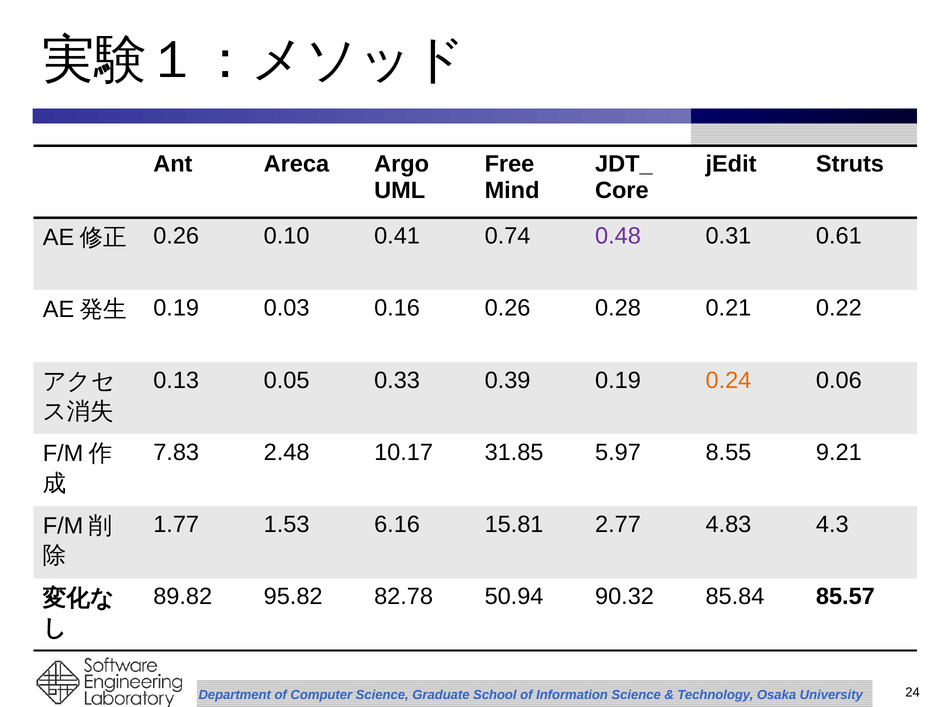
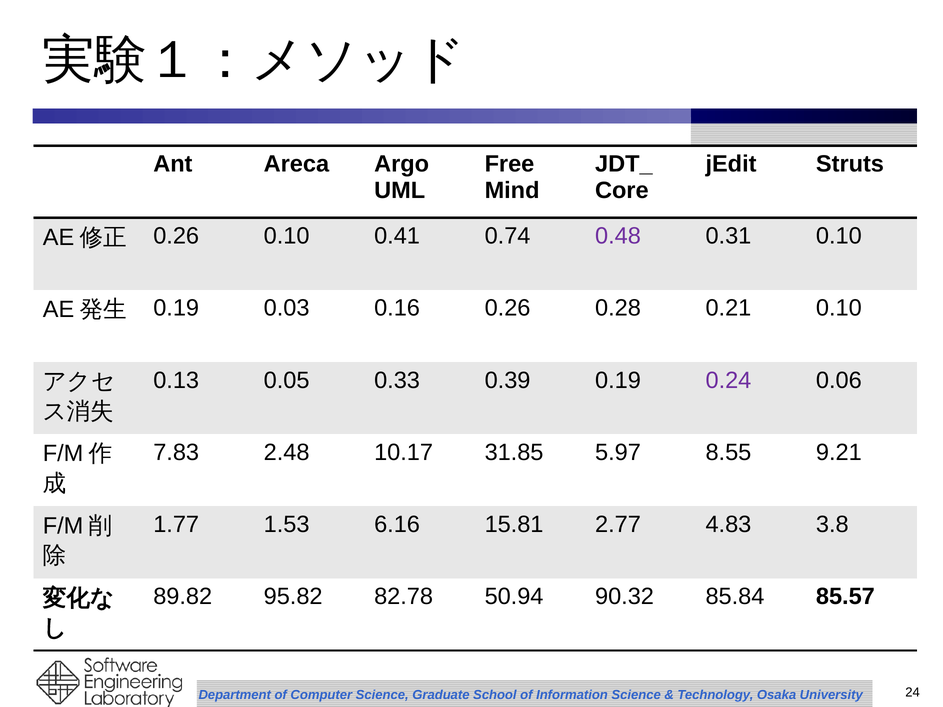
0.31 0.61: 0.61 -> 0.10 (839, 236)
0.21 0.22: 0.22 -> 0.10 (839, 308)
0.24 colour: orange -> purple (728, 380)
4.3: 4.3 -> 3.8 (832, 525)
